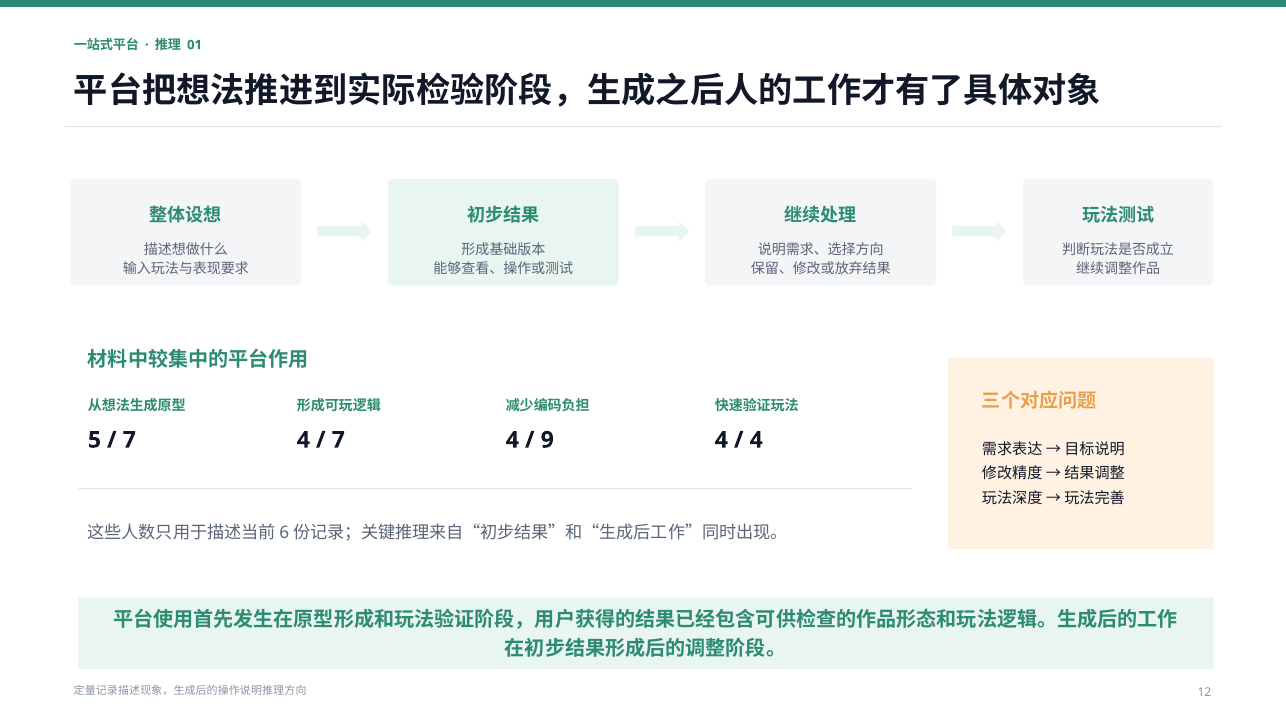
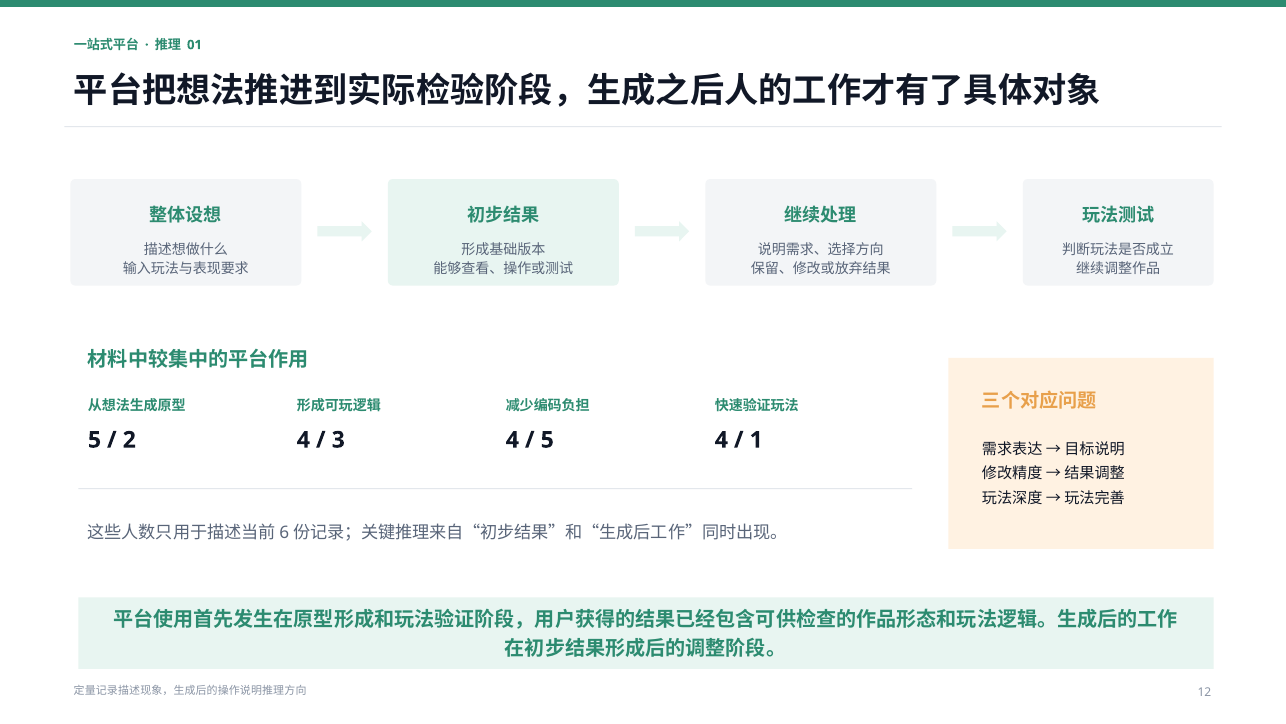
7: 7 -> 2 (129, 440)
7: 7 -> 3 (338, 440)
9: 9 -> 5 (547, 440)
4: 4 -> 1 (756, 440)
